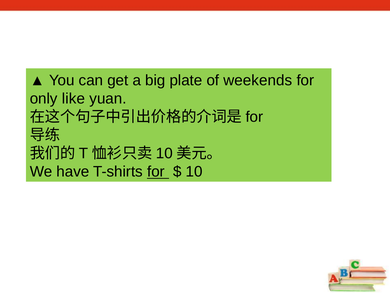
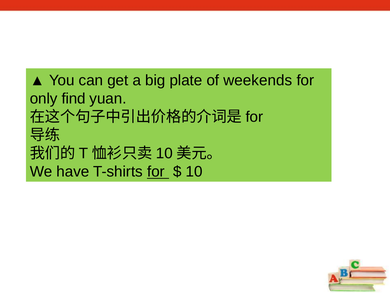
like: like -> find (74, 99)
